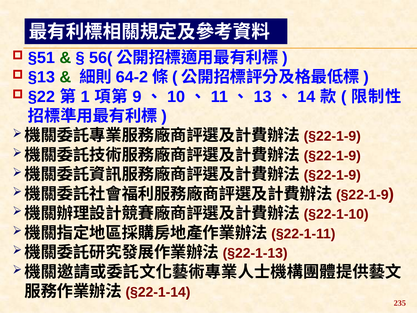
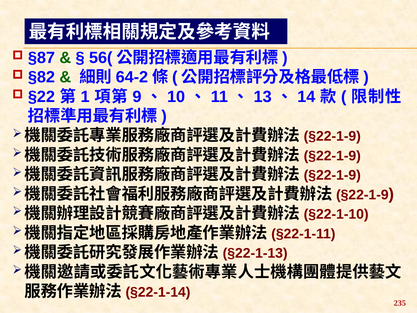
§51: §51 -> §87 (41, 58)
§13: §13 -> §82 (41, 77)
